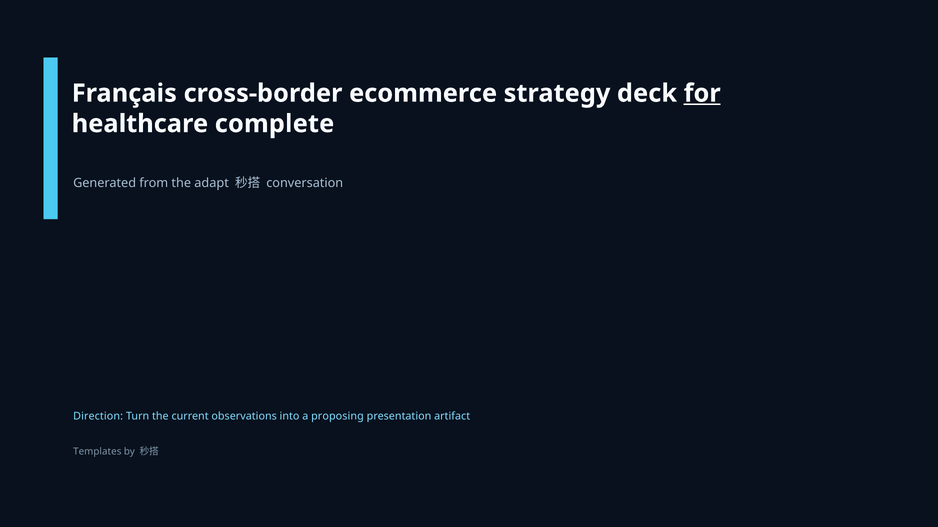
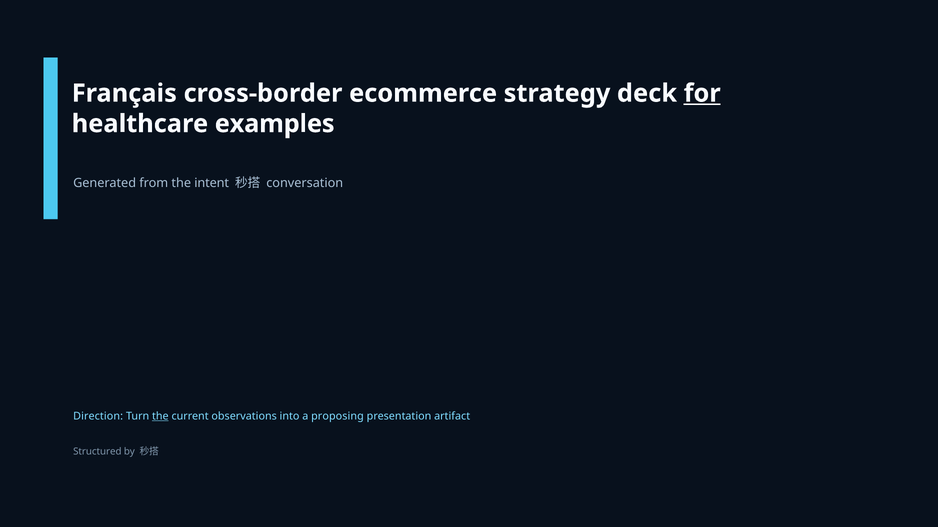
complete: complete -> examples (275, 124)
adapt: adapt -> intent (212, 183)
the underline: none -> present (160, 416)
Templates: Templates -> Structured (97, 452)
